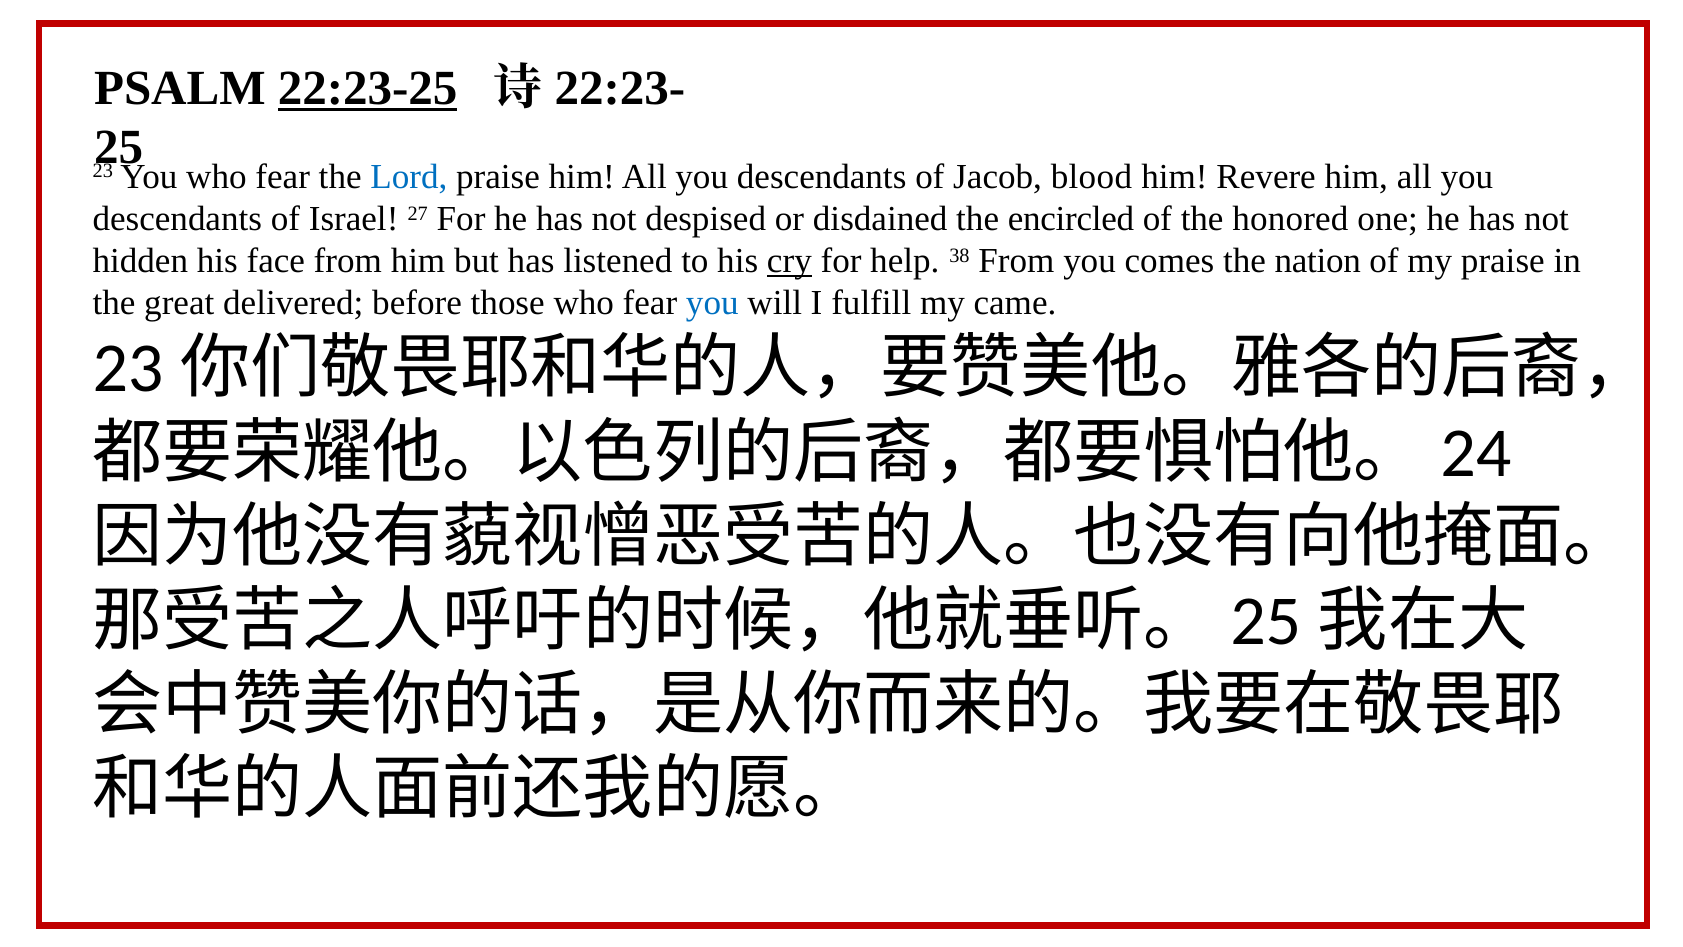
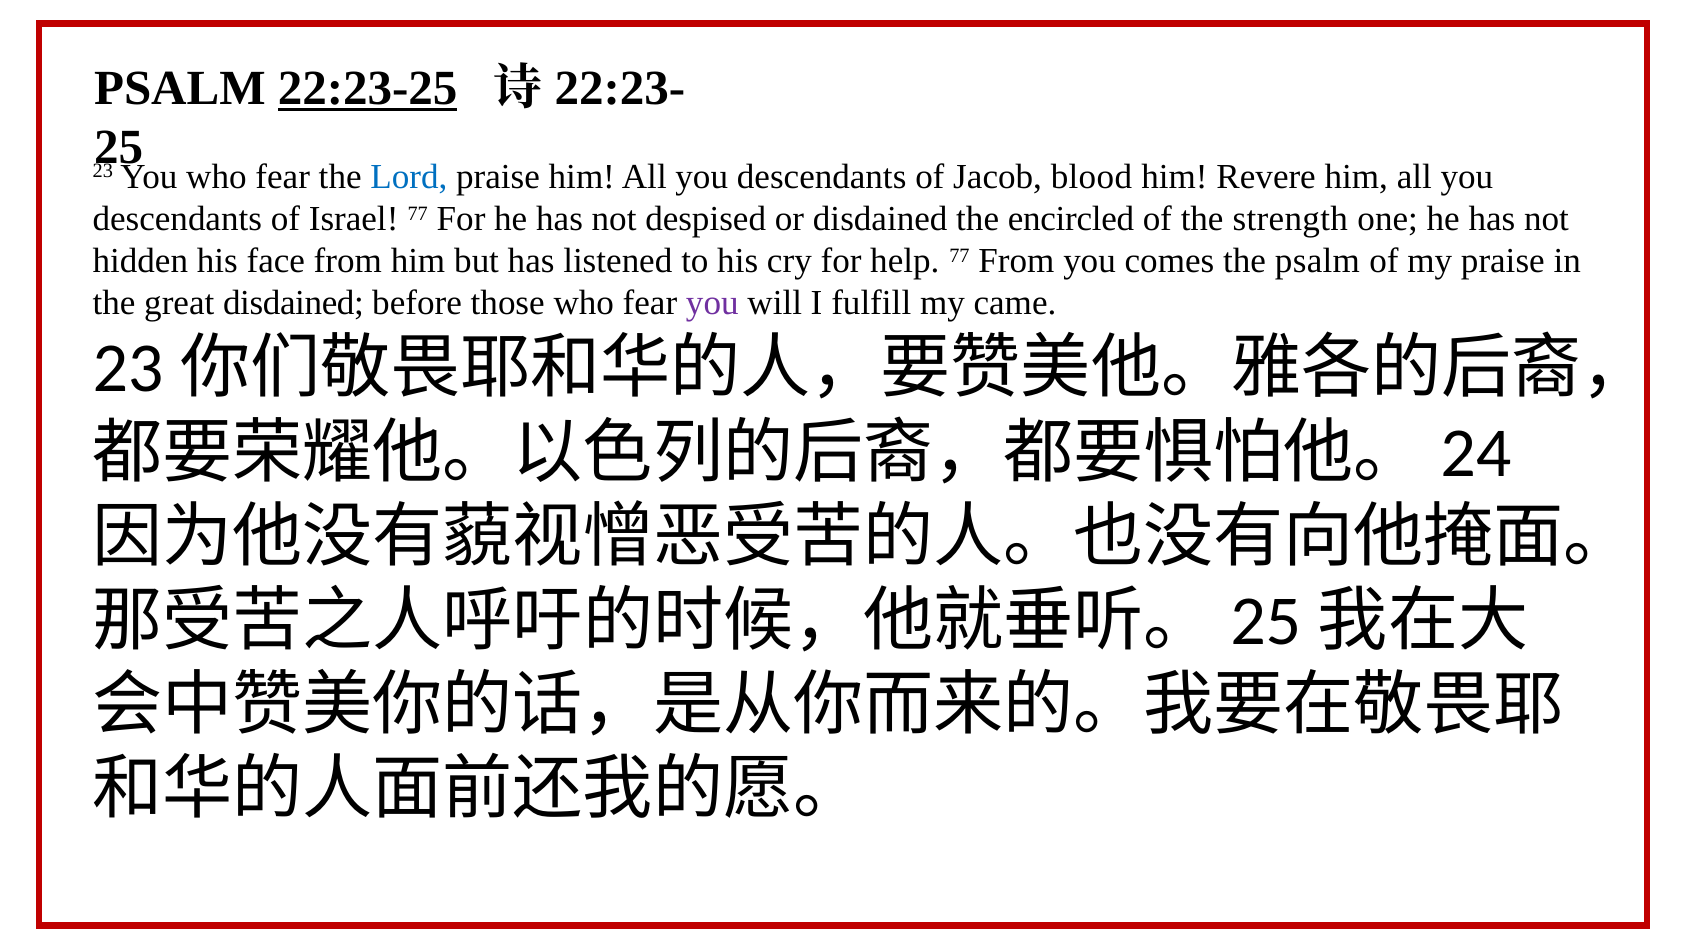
Israel 27: 27 -> 77 (418, 213)
honored: honored -> strength (1290, 219)
cry underline: present -> none (789, 261)
help 38: 38 -> 77 (959, 255)
the nation: nation -> psalm (1317, 261)
great delivered: delivered -> disdained (293, 303)
you colour: blue -> purple (712, 303)
